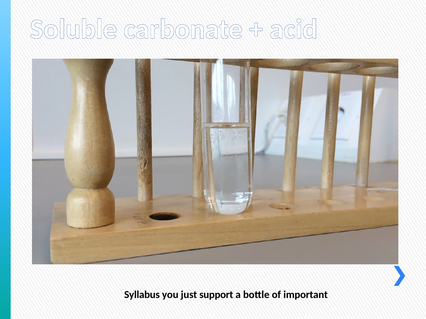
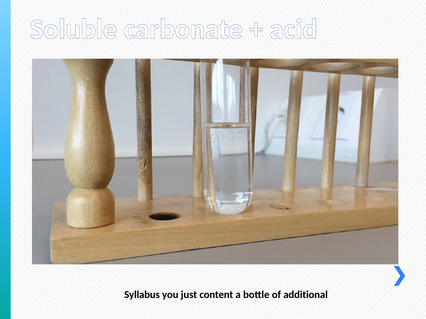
support: support -> content (216, 295)
important: important -> additional (306, 295)
